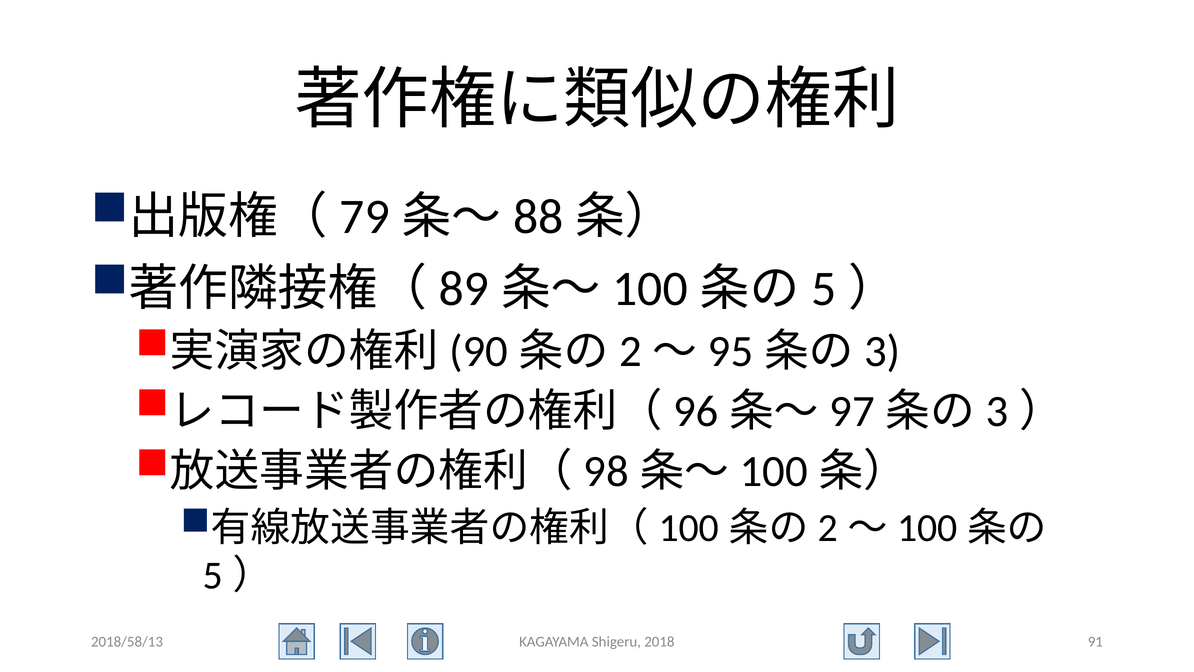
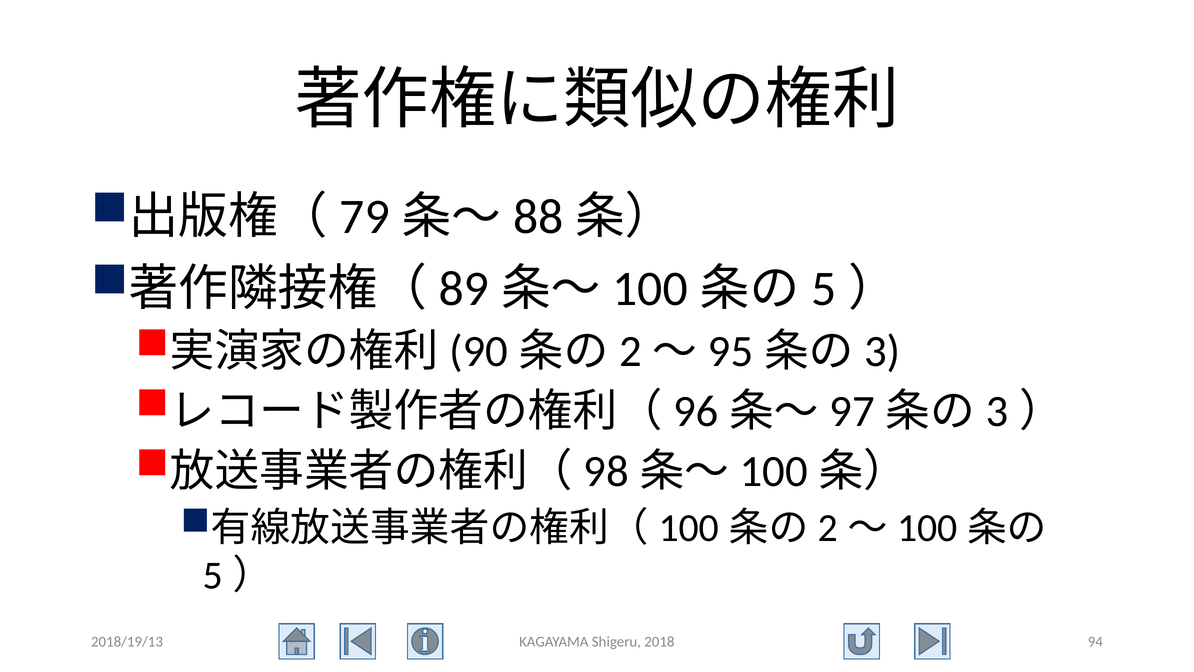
2018/58/13: 2018/58/13 -> 2018/19/13 (127, 641)
91: 91 -> 94 (1095, 641)
